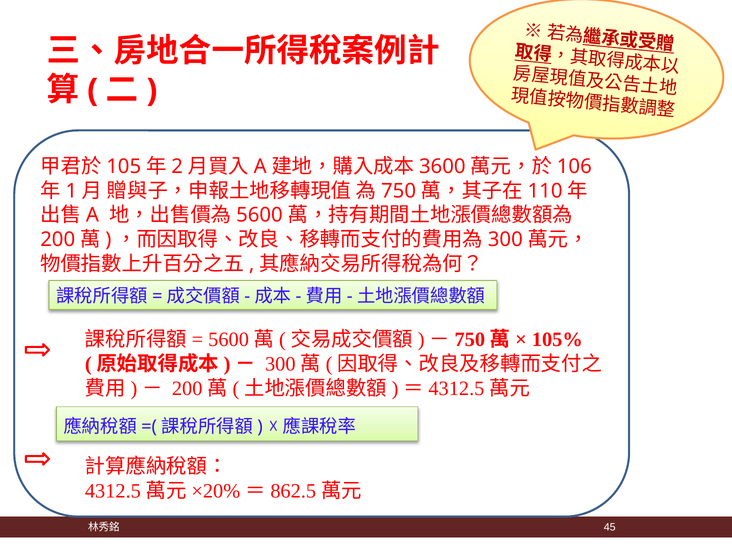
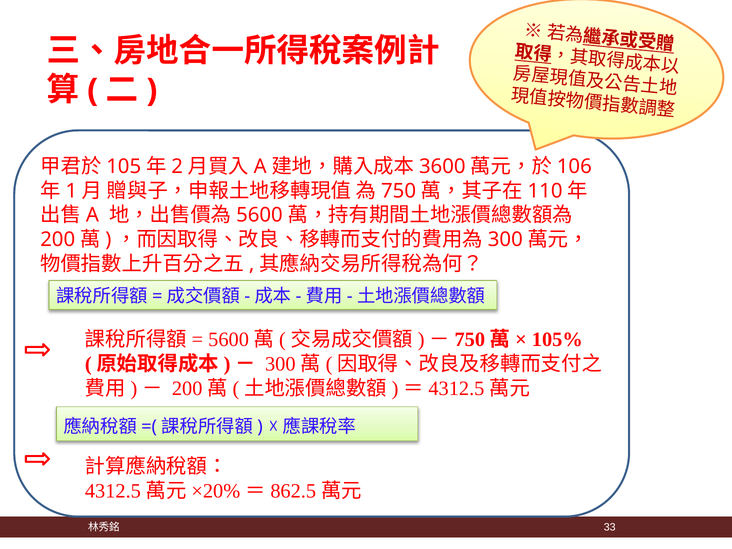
45: 45 -> 33 (610, 527)
